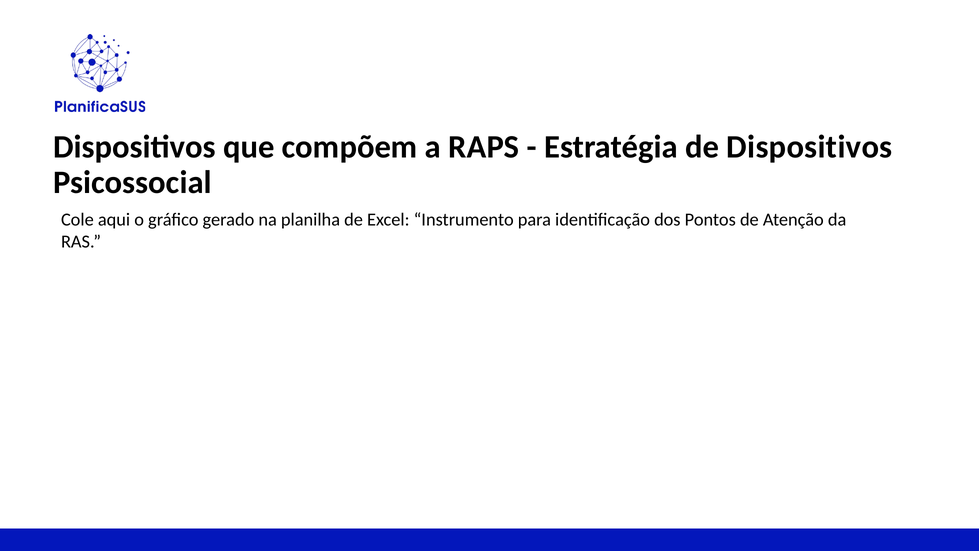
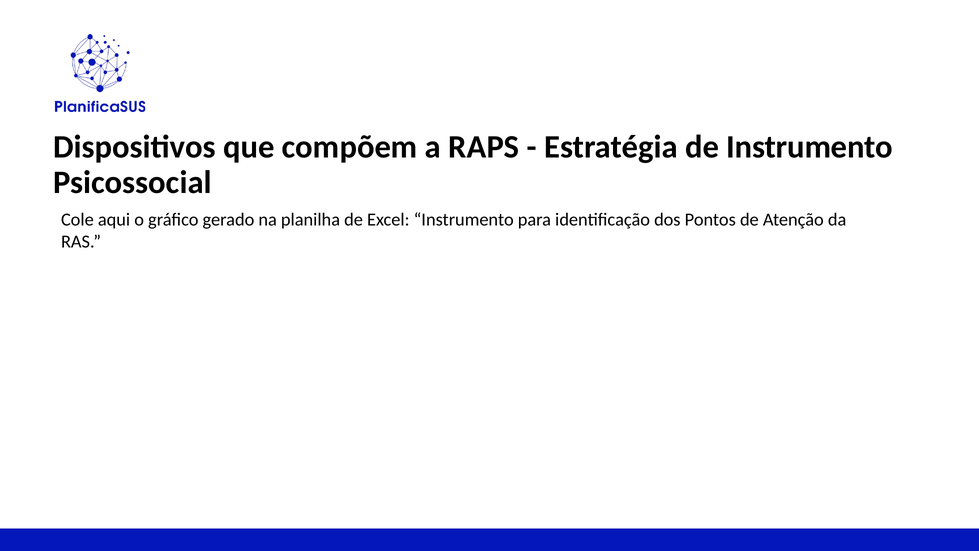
de Dispositivos: Dispositivos -> Instrumento (810, 147)
